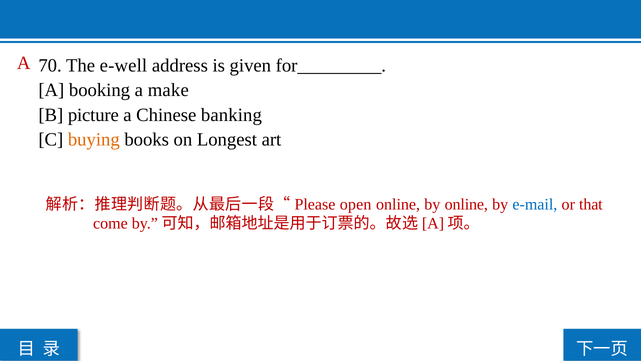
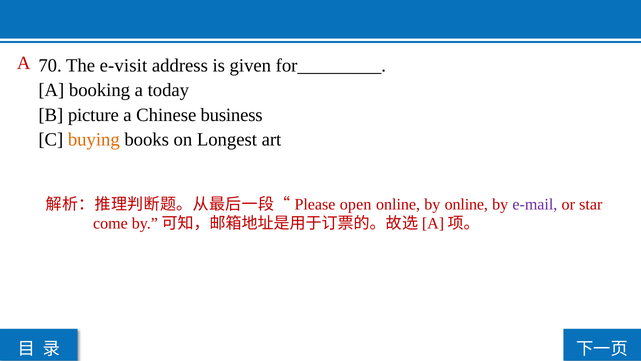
e-well: e-well -> e-visit (123, 65)
make: make -> today (168, 90)
banking: banking -> business (232, 115)
e-mail colour: blue -> purple (535, 204)
that: that -> star (591, 204)
